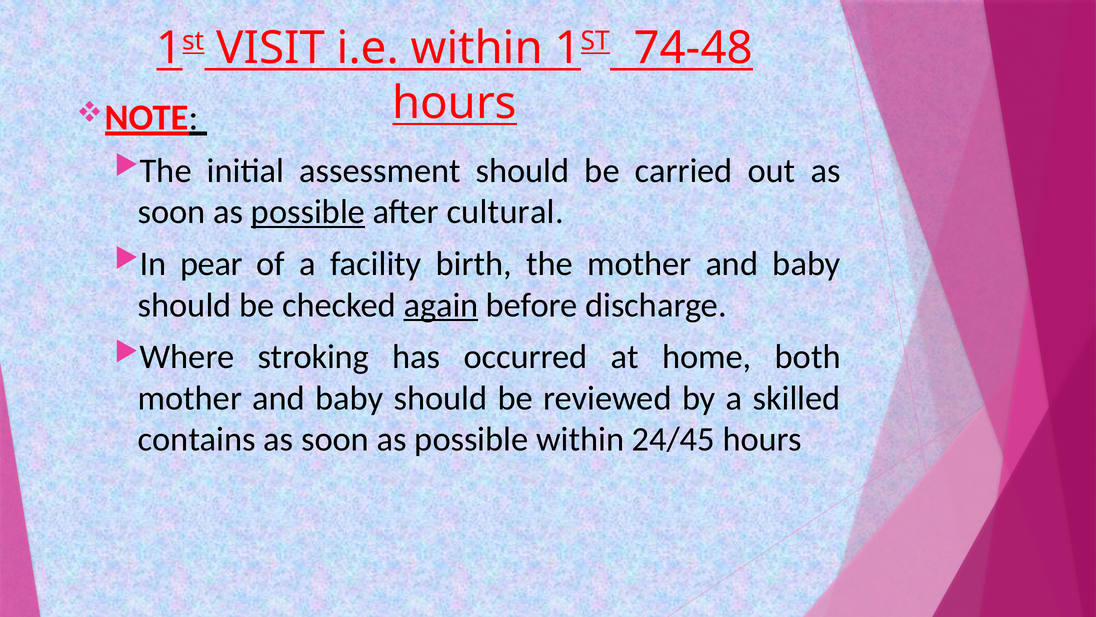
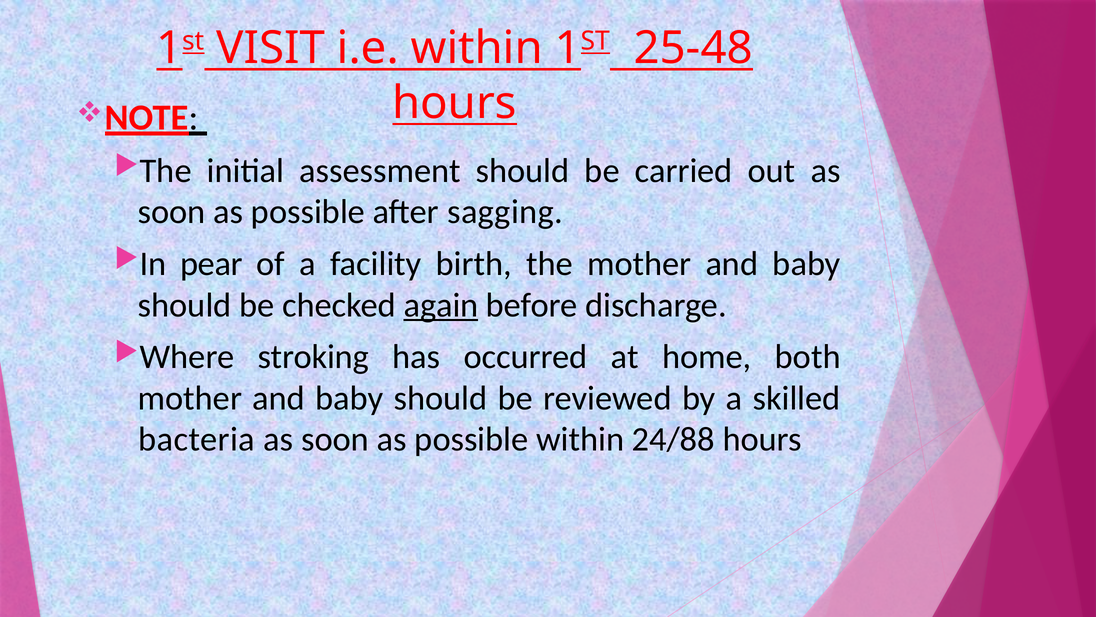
74-48: 74-48 -> 25-48 (693, 48)
possible underline: present -> none (308, 212)
cultural: cultural -> sagging (505, 212)
contains: contains -> bacteria (197, 439)
24/45: 24/45 -> 24/88 (673, 439)
